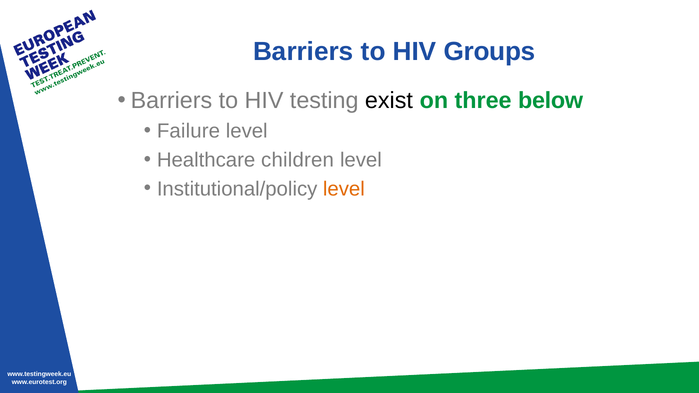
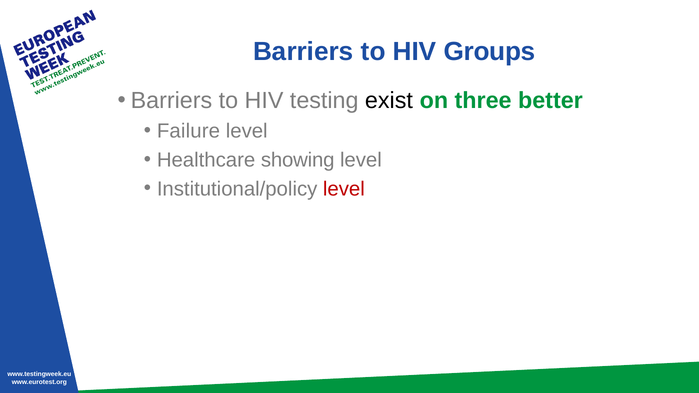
below: below -> better (550, 101)
children: children -> showing (298, 160)
level colour: orange -> red (344, 189)
